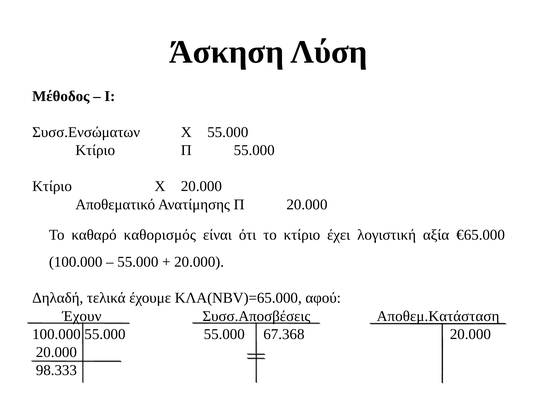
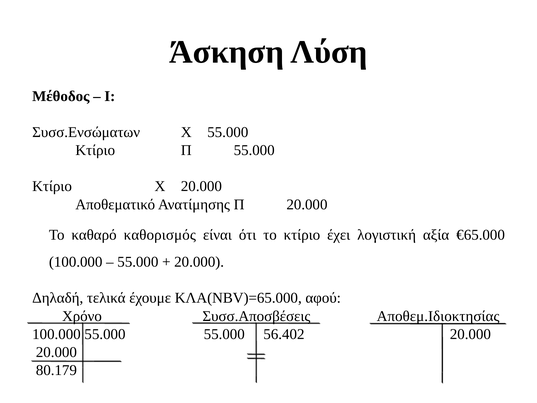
Έχουν: Έχουν -> Χρόνο (82, 316)
Αποθεμ.Κατάσταση: Αποθεμ.Κατάσταση -> Αποθεμ.Ιδιοκτησίας (438, 316)
67.368: 67.368 -> 56.402 (284, 334)
98.333: 98.333 -> 80.179 (56, 370)
